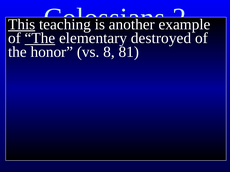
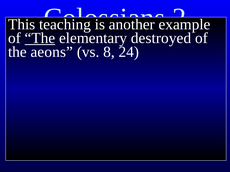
This underline: present -> none (22, 24)
honor: honor -> aeons (52, 52)
81: 81 -> 24 (129, 52)
